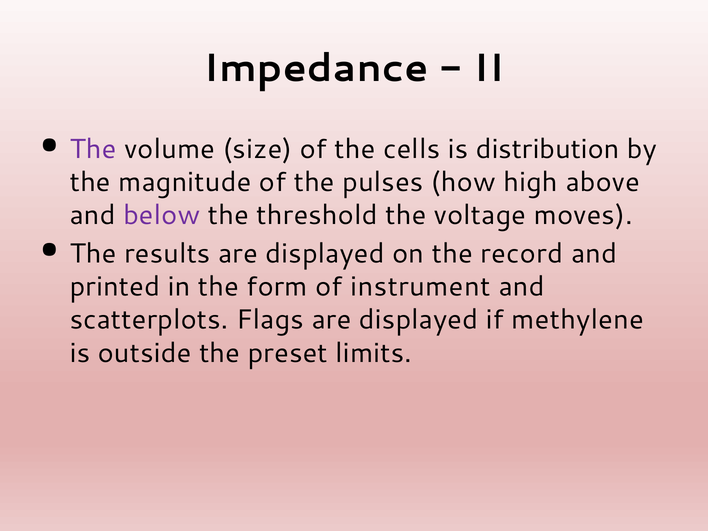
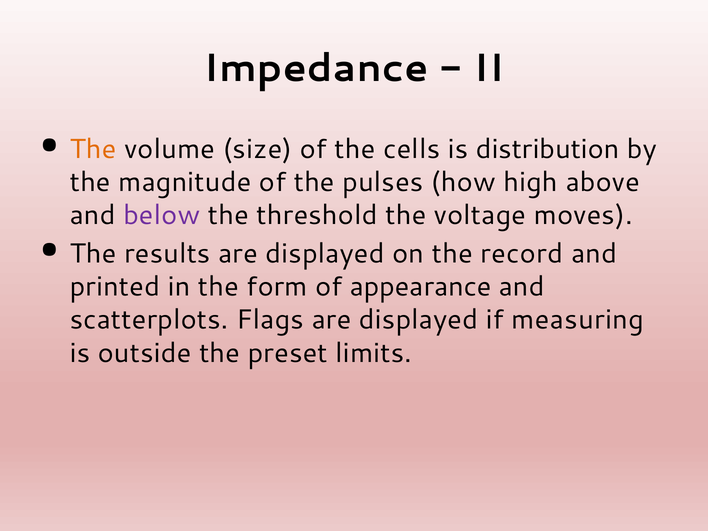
The colour: purple -> orange (93, 149)
instrument: instrument -> appearance (421, 287)
methylene: methylene -> measuring (578, 320)
